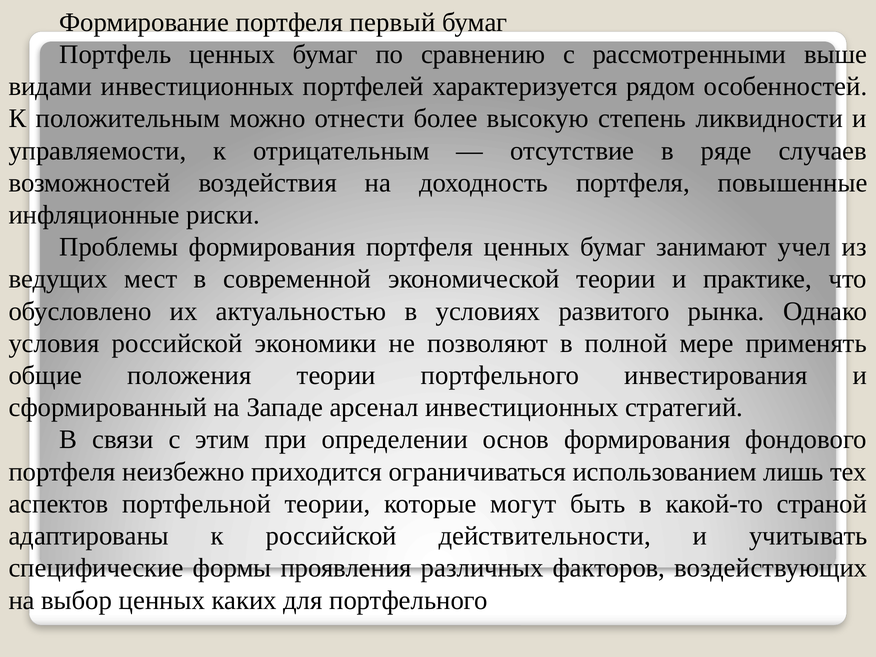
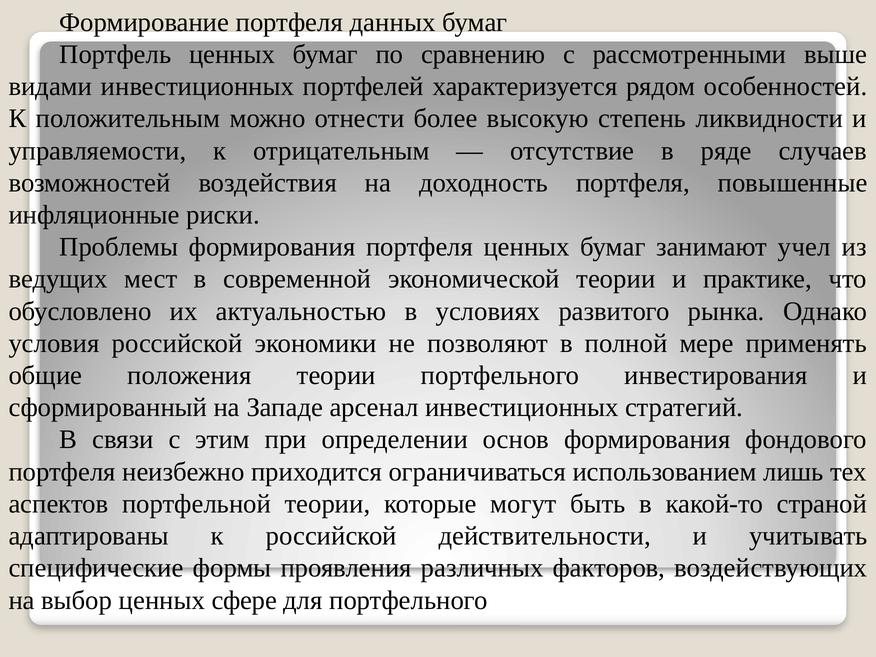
первый: первый -> данных (393, 22)
каких: каких -> сфере (244, 600)
